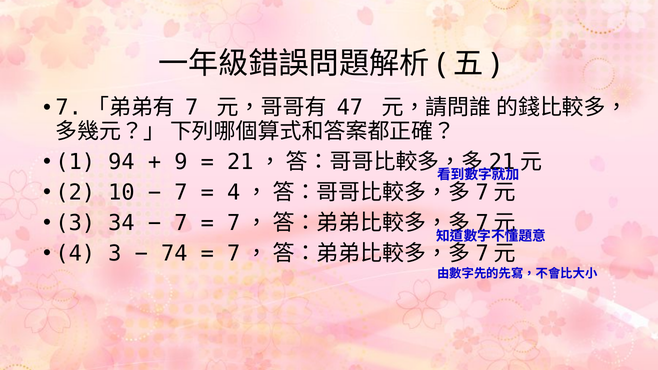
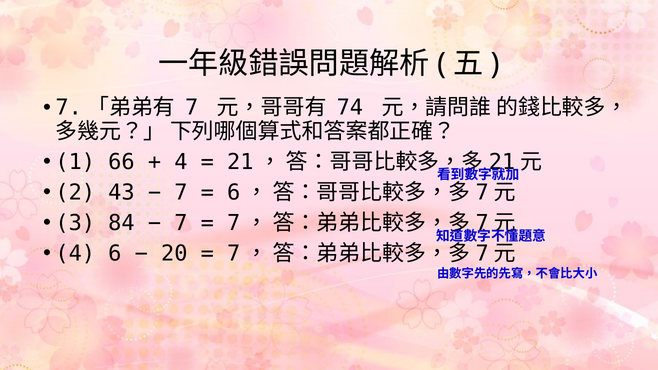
47: 47 -> 74 (350, 108)
94: 94 -> 66 (121, 162)
9: 9 -> 4 (181, 162)
10: 10 -> 43 (121, 192)
4: 4 -> 6 (234, 192)
34: 34 -> 84 (121, 223)
3: 3 -> 6 (115, 254)
74: 74 -> 20 (174, 254)
